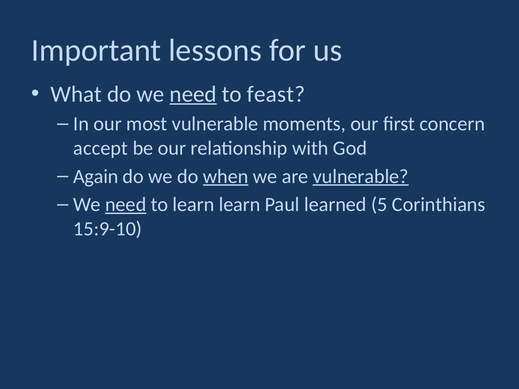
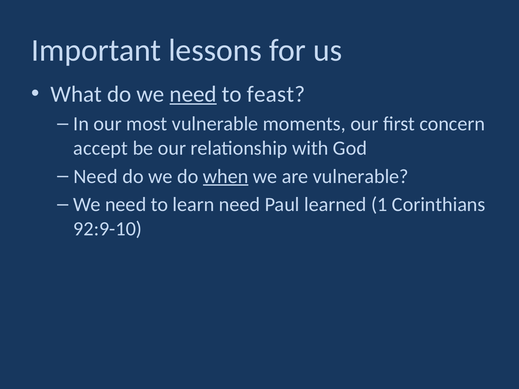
Again: Again -> Need (96, 176)
vulnerable underline: present -> none (361, 176)
need underline: present -> none (126, 205)
learn learn: learn -> need (240, 205)
5: 5 -> 1 (379, 205)
15:9-10: 15:9-10 -> 92:9-10 (108, 229)
